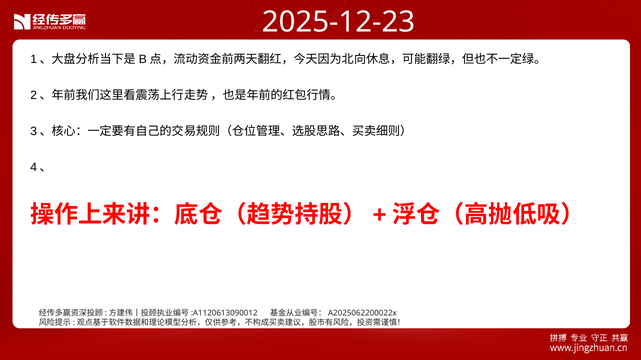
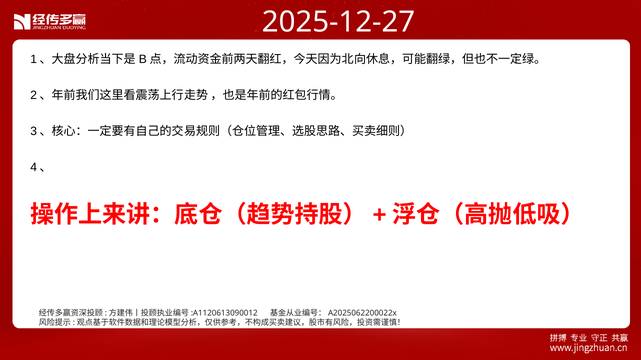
2025-12-23: 2025-12-23 -> 2025-12-27 (339, 22)
